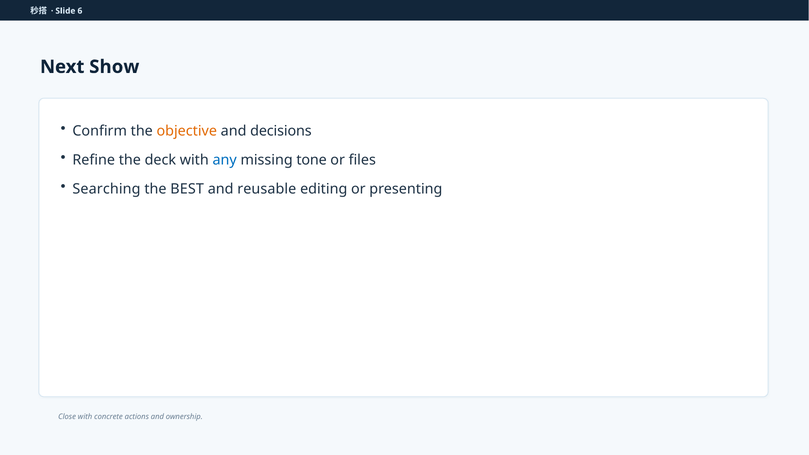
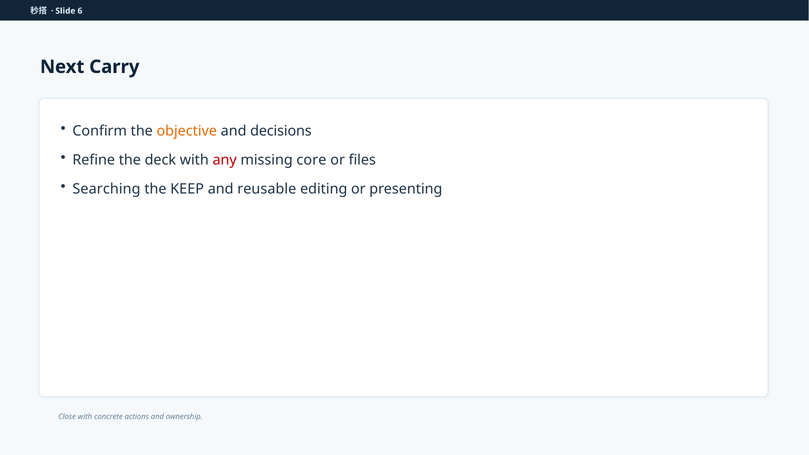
Show: Show -> Carry (114, 67)
any colour: blue -> red (225, 160)
tone: tone -> core (311, 160)
BEST: BEST -> KEEP (187, 189)
